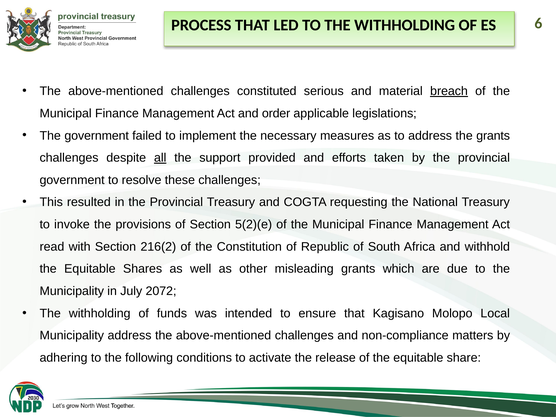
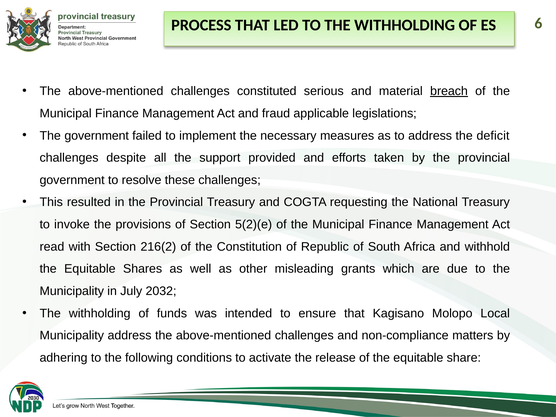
order: order -> fraud (276, 113)
the grants: grants -> deficit (493, 136)
all underline: present -> none (160, 158)
2072: 2072 -> 2032 (161, 291)
